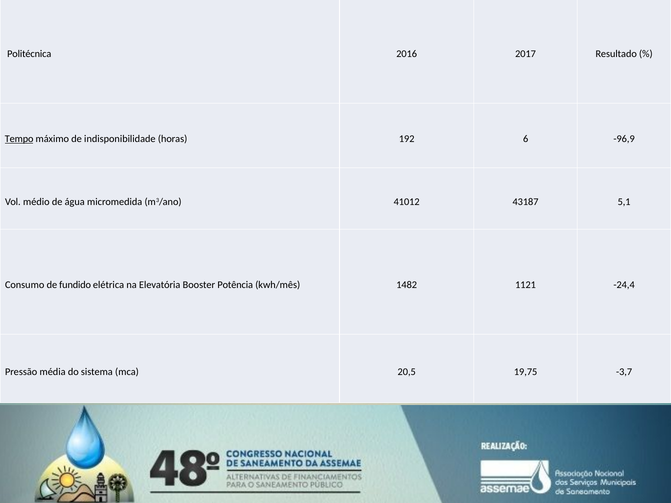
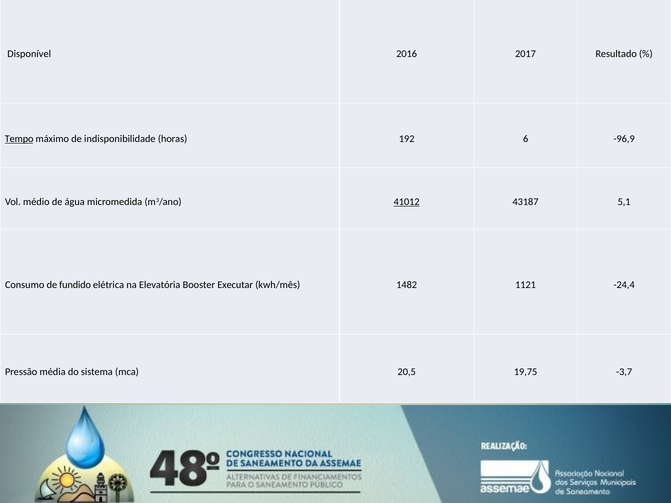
Politécnica: Politécnica -> Disponível (29, 54)
41012 underline: none -> present (407, 202)
Potência: Potência -> Executar (235, 285)
